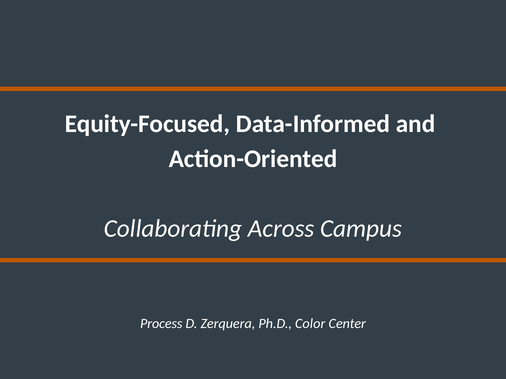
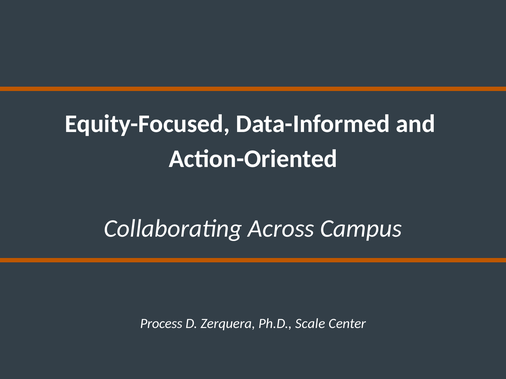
Color: Color -> Scale (310, 324)
